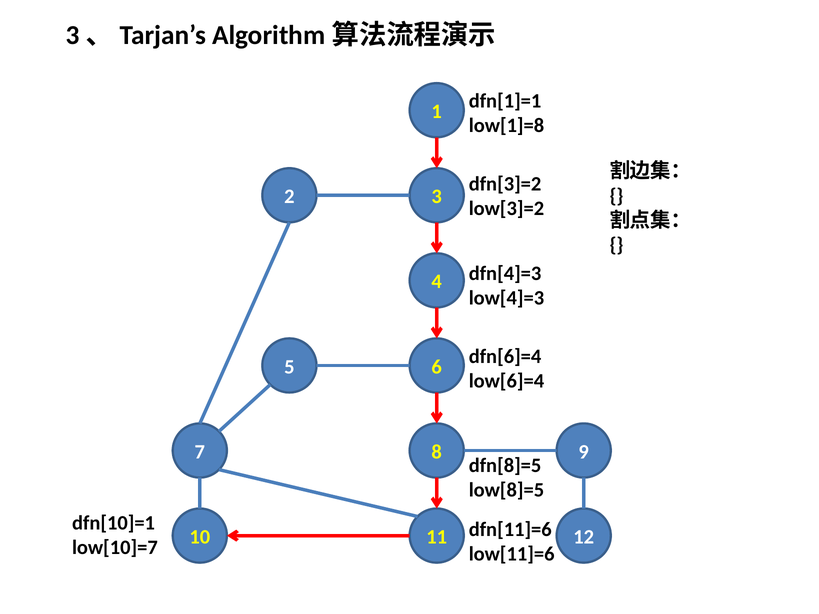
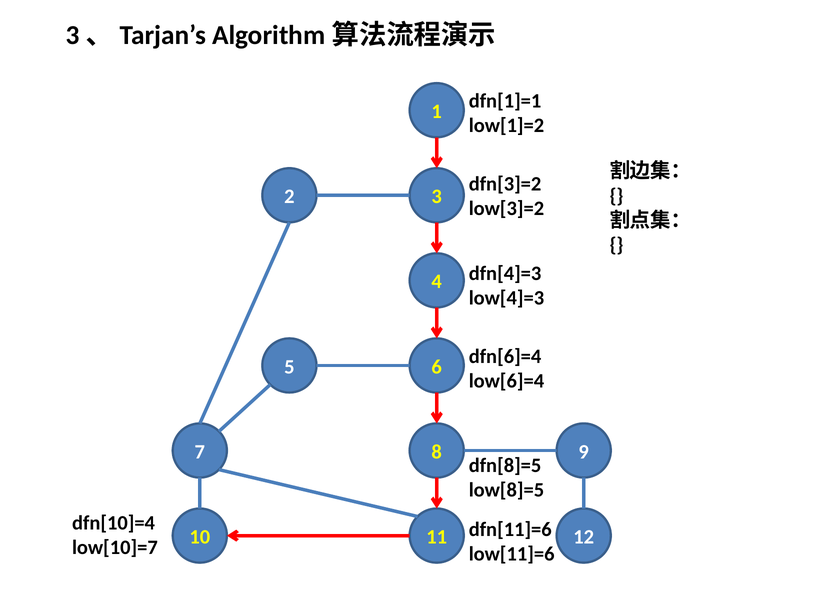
low[1]=8: low[1]=8 -> low[1]=2 (506, 125)
dfn[10]=1: dfn[10]=1 -> dfn[10]=4 (113, 523)
